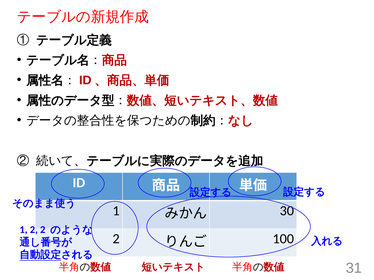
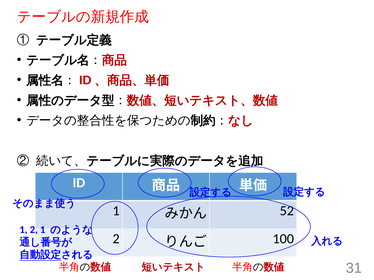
30: 30 -> 52 (287, 211)
2 2: 2 -> 1 (43, 230)
